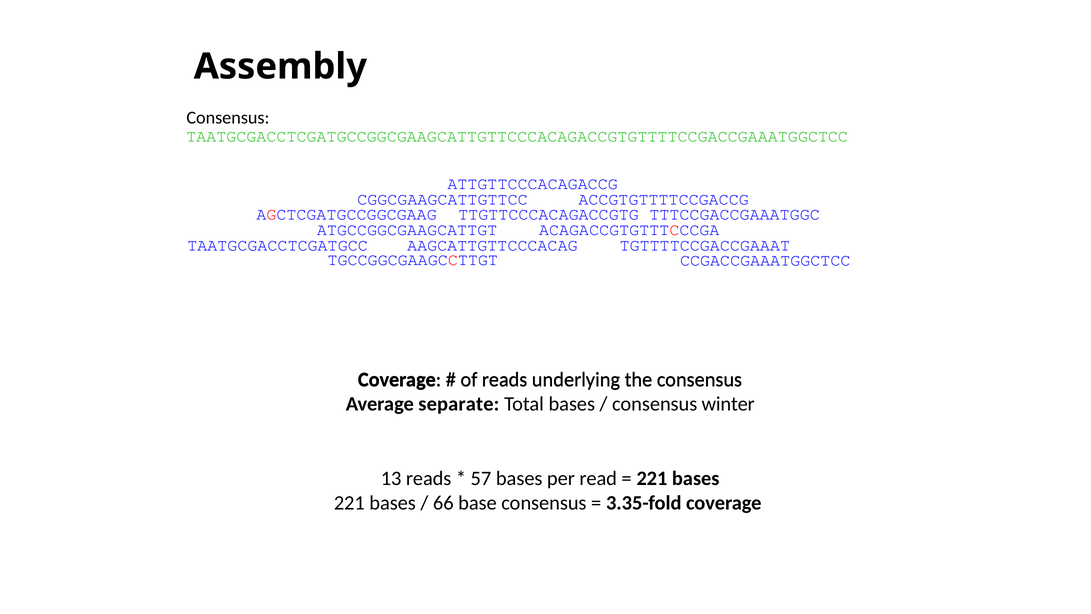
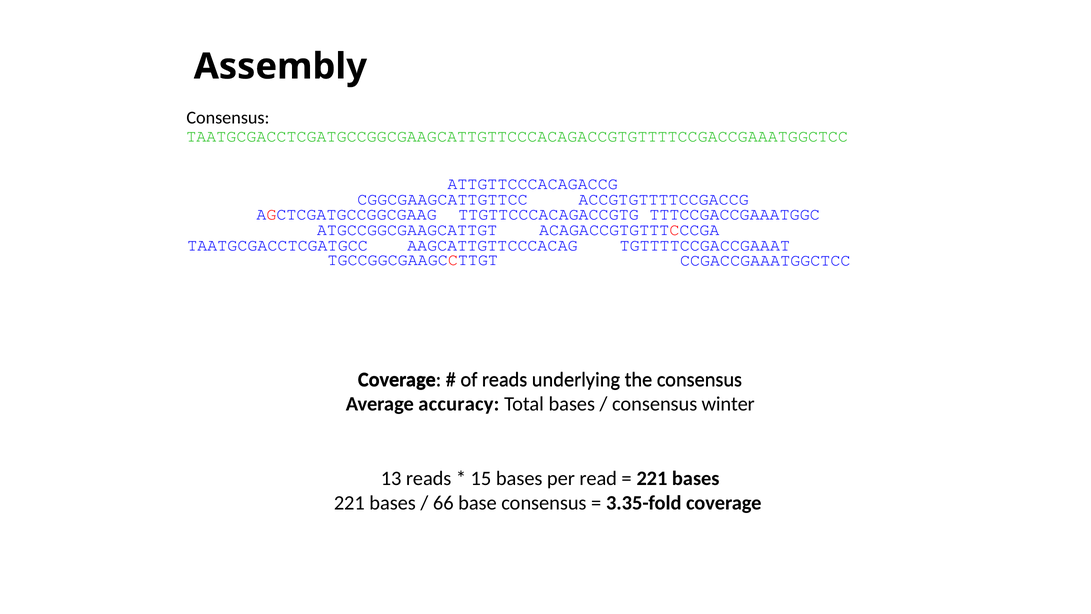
separate: separate -> accuracy (459, 404)
57: 57 -> 15 (481, 478)
